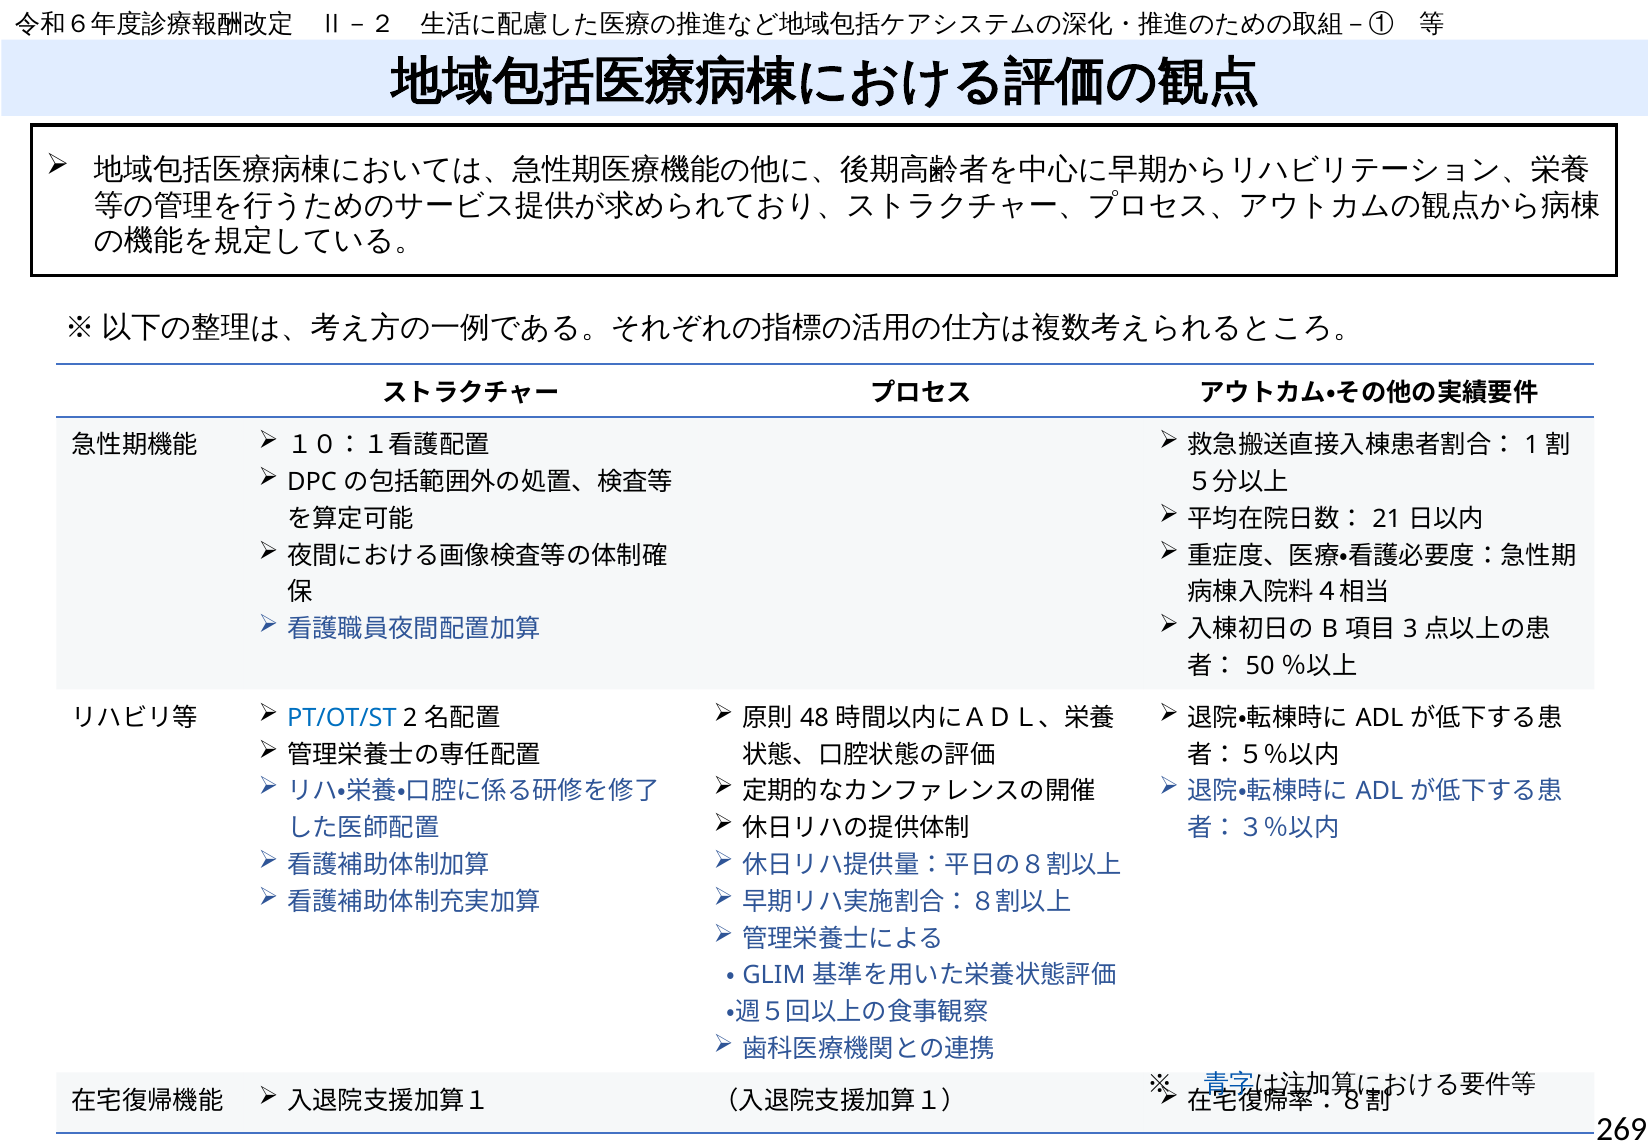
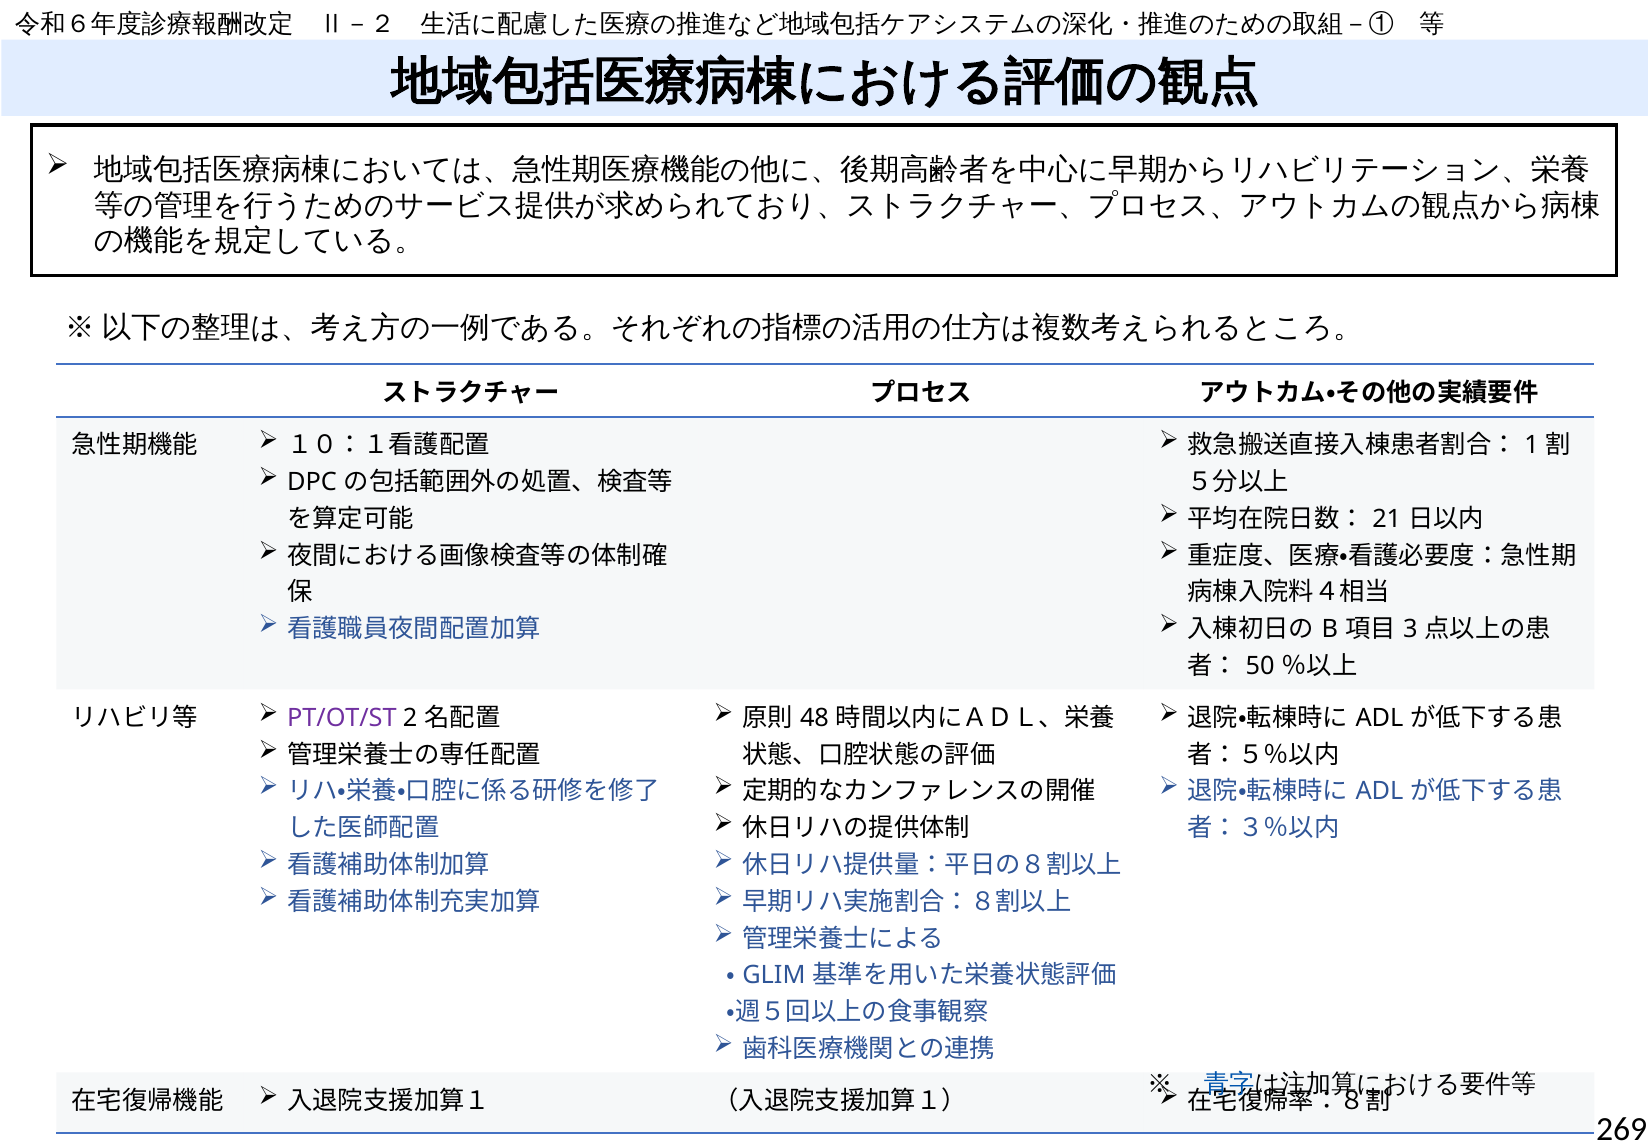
PT/OT/ST colour: blue -> purple (342, 718)
